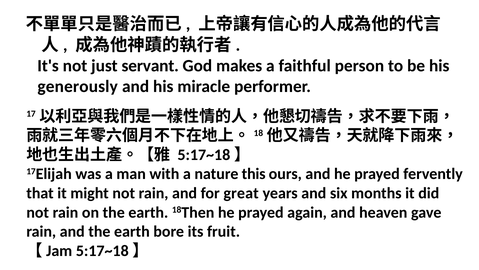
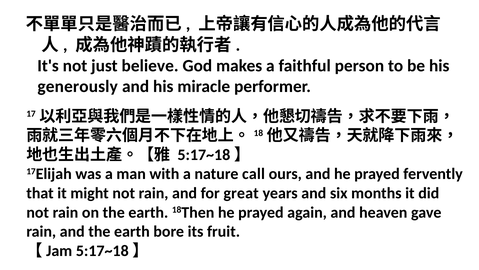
servant: servant -> believe (150, 66)
this: this -> call (253, 174)
